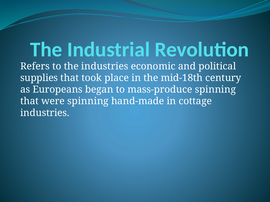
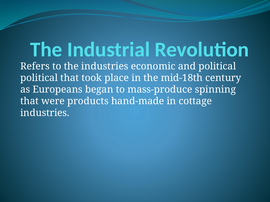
supplies: supplies -> political (39, 78)
were spinning: spinning -> products (88, 101)
